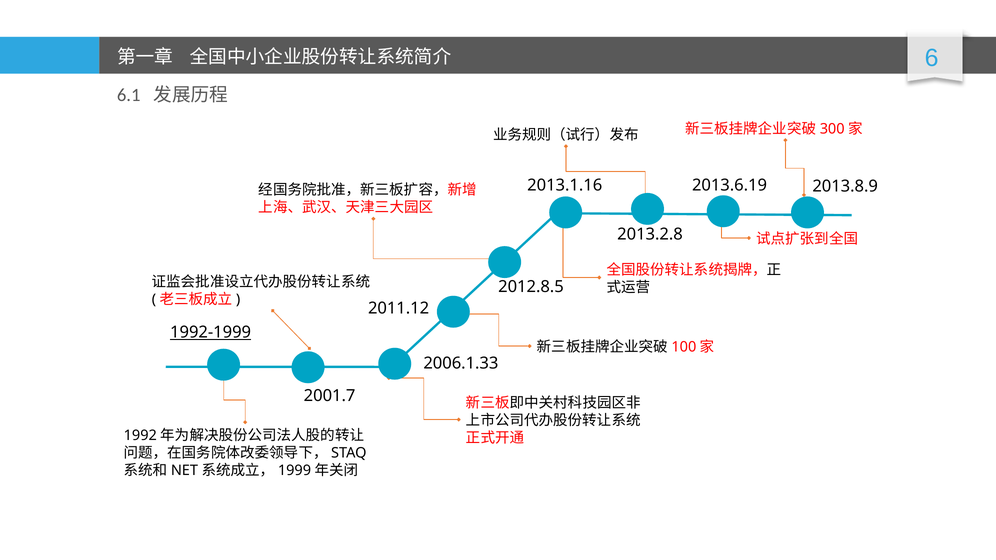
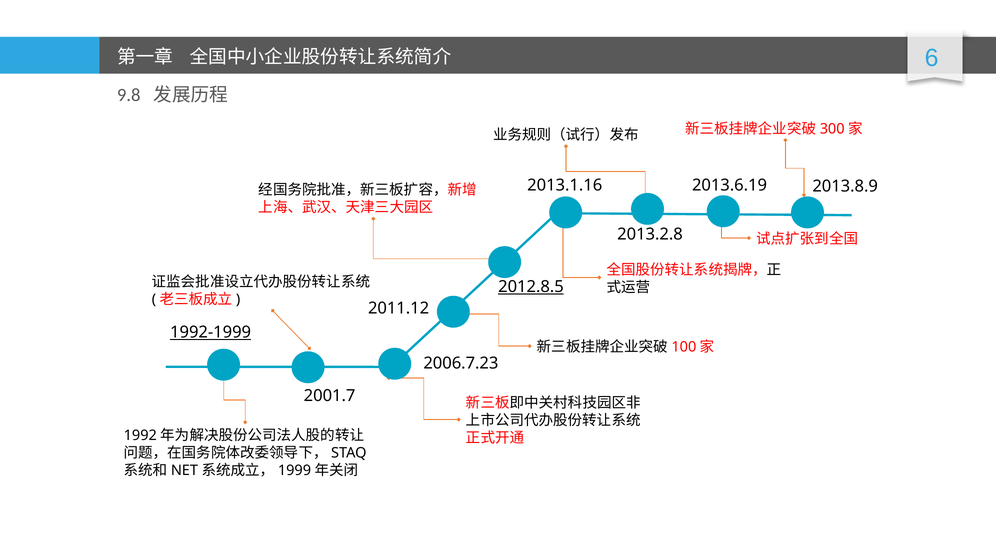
6.1: 6.1 -> 9.8 (129, 95)
2012.8.5 underline: none -> present (531, 287)
2006.1.33: 2006.1.33 -> 2006.7.23 (461, 363)
